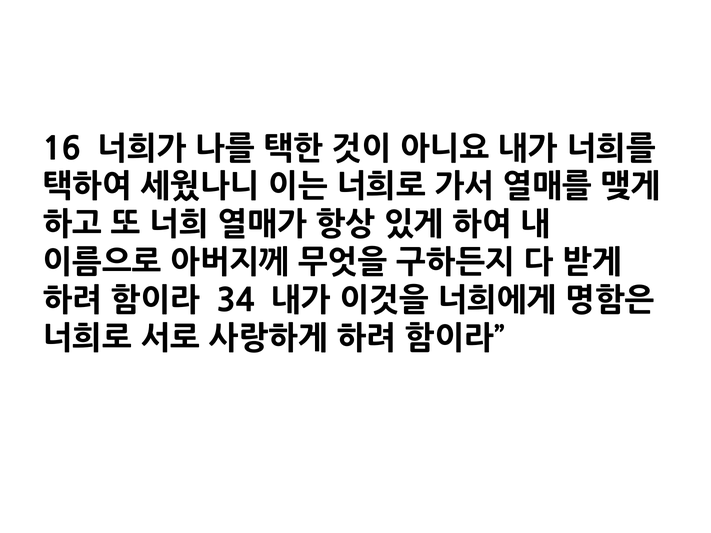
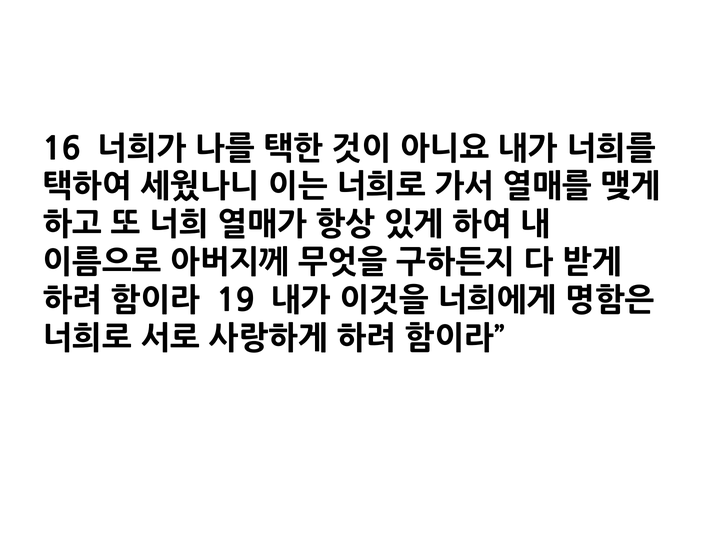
34: 34 -> 19 (236, 301)
